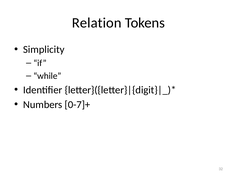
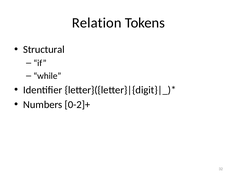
Simplicity: Simplicity -> Structural (44, 50)
0-7]+: 0-7]+ -> 0-2]+ (77, 105)
